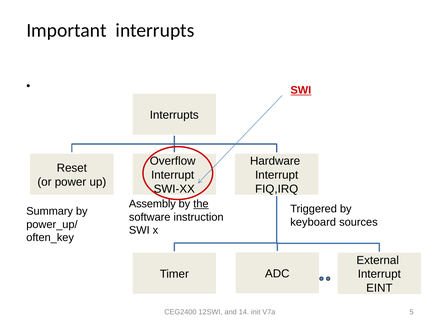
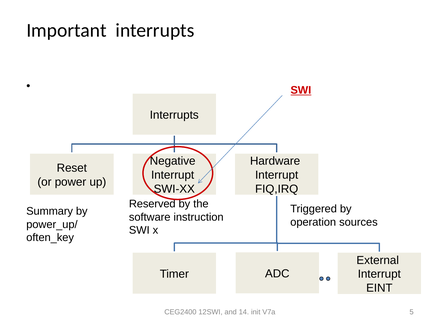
Overflow: Overflow -> Negative (173, 161)
Assembly: Assembly -> Reserved (152, 204)
the underline: present -> none (201, 204)
keyboard: keyboard -> operation (313, 222)
